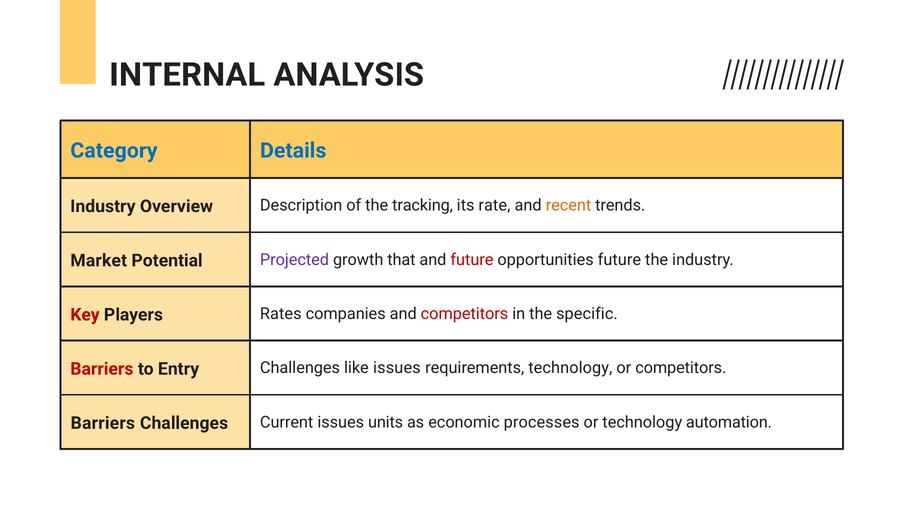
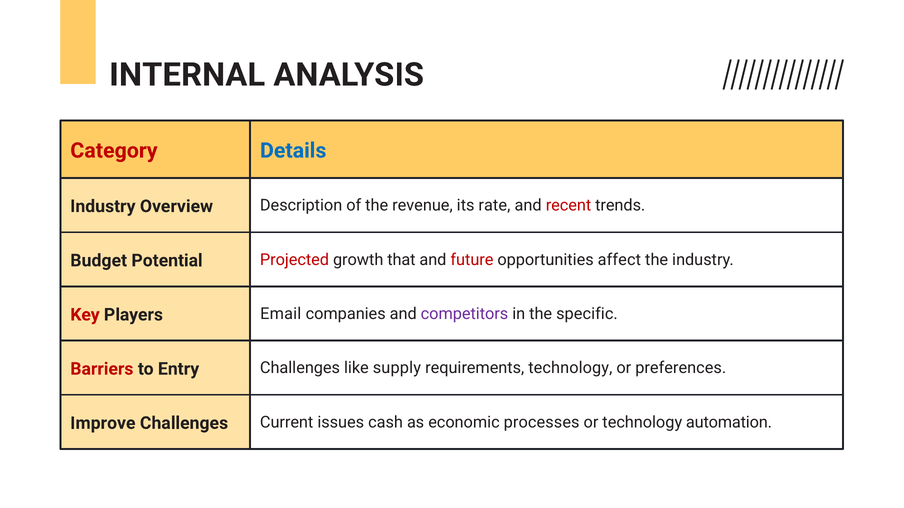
Category colour: blue -> red (114, 151)
tracking: tracking -> revenue (422, 206)
recent colour: orange -> red (568, 206)
Projected colour: purple -> red (295, 260)
opportunities future: future -> affect (619, 260)
Market: Market -> Budget (99, 261)
Rates: Rates -> Email (281, 314)
competitors colour: red -> purple (465, 314)
like issues: issues -> supply (397, 368)
or competitors: competitors -> preferences (681, 368)
units: units -> cash (386, 423)
Barriers: Barriers -> Improve (103, 423)
